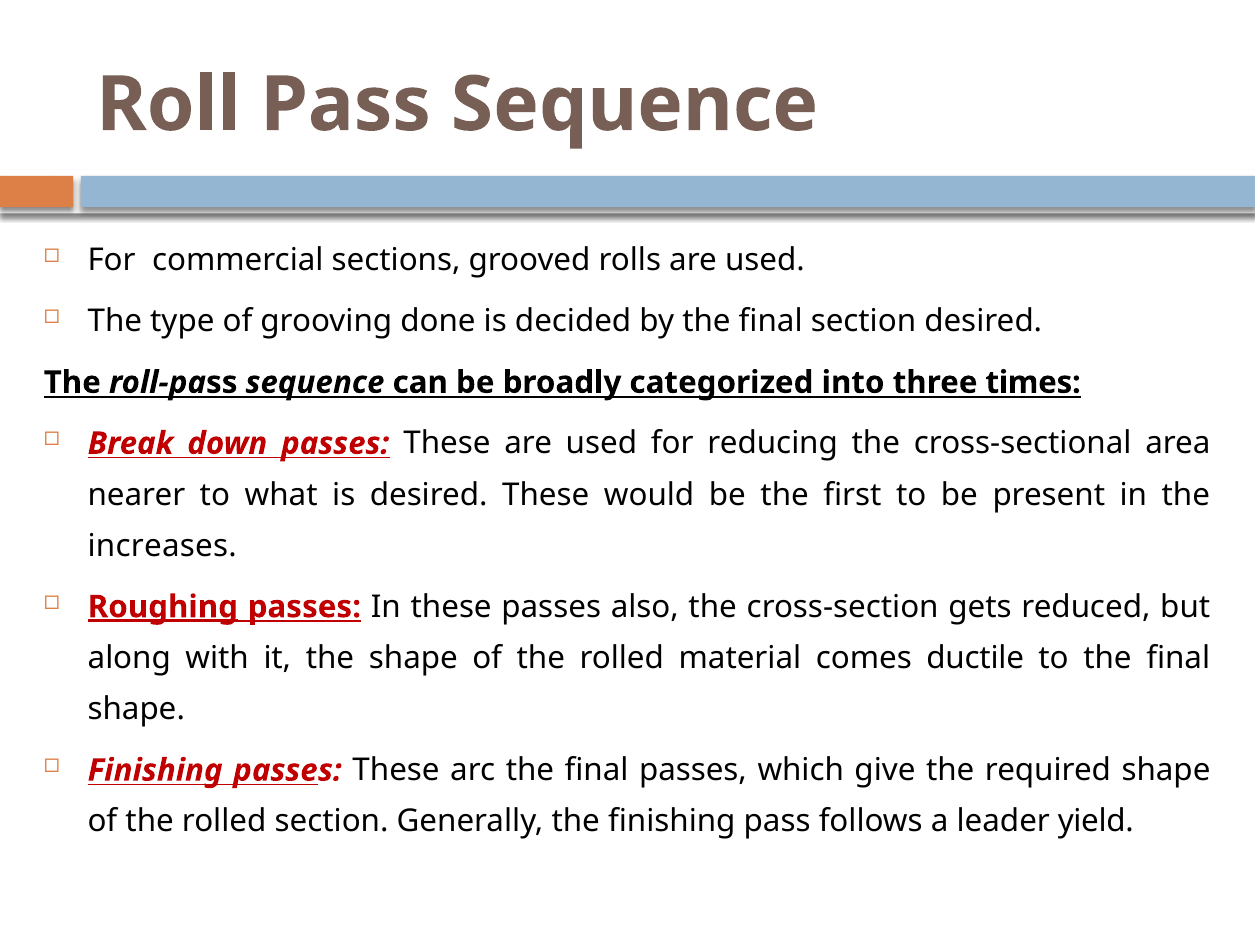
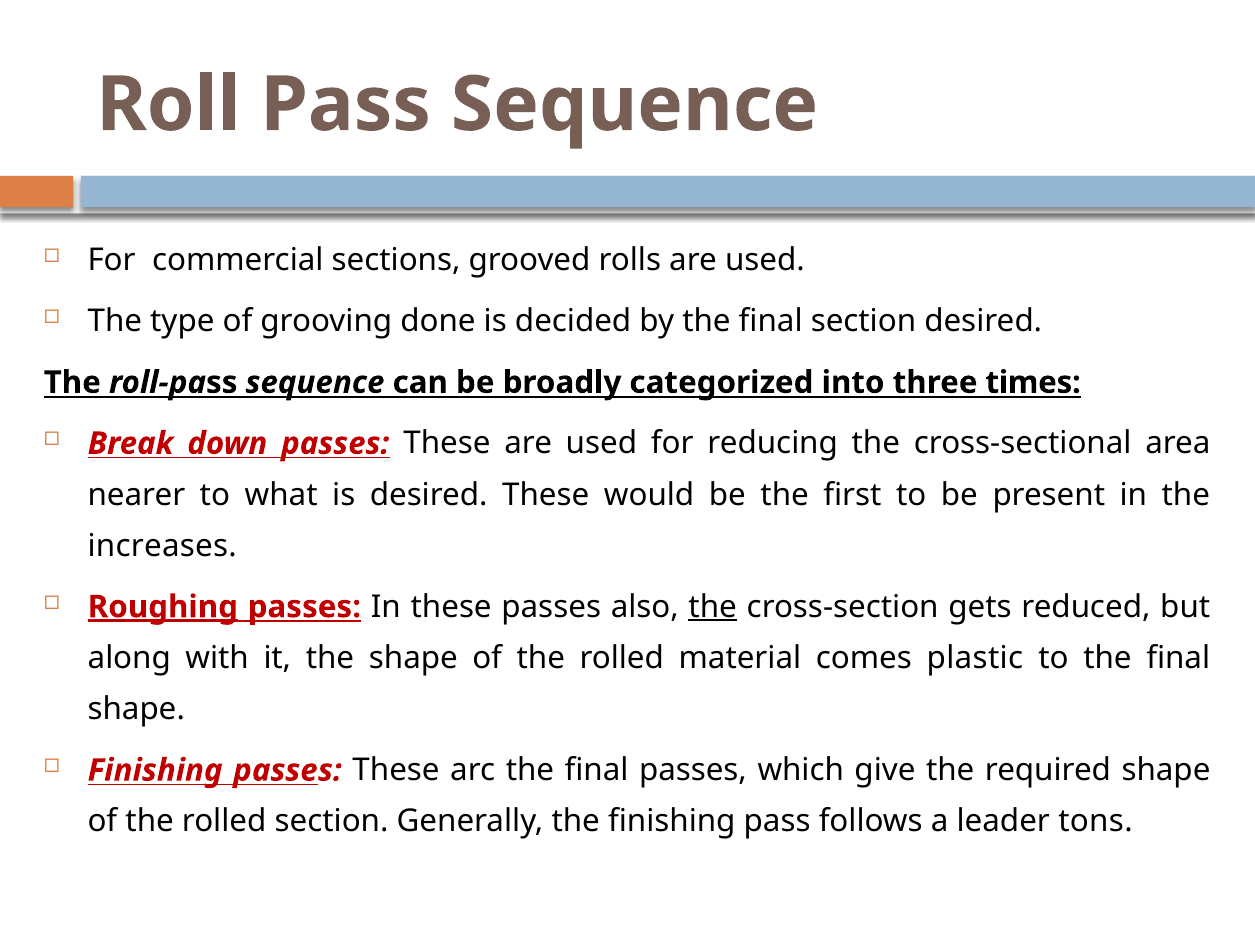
the underline: none -> present (713, 606)
ductile: ductile -> plastic (975, 658)
yield: yield -> tons (1095, 821)
